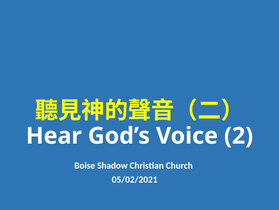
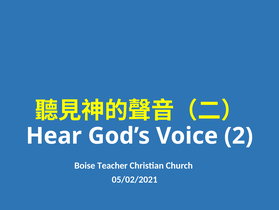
Shadow: Shadow -> Teacher (112, 165)
